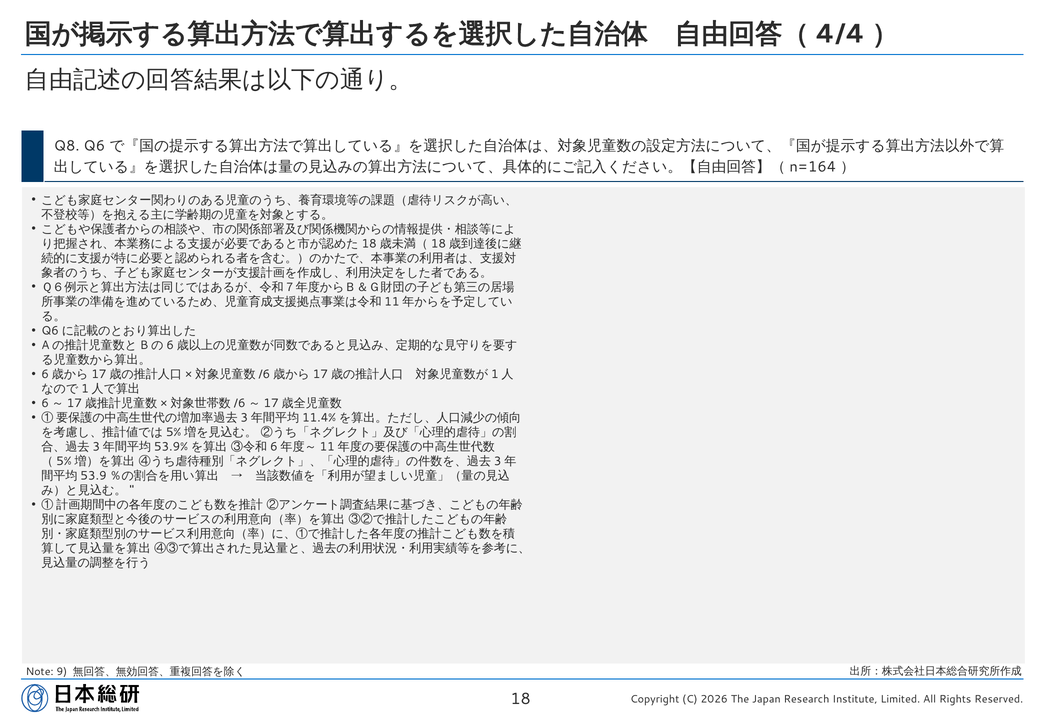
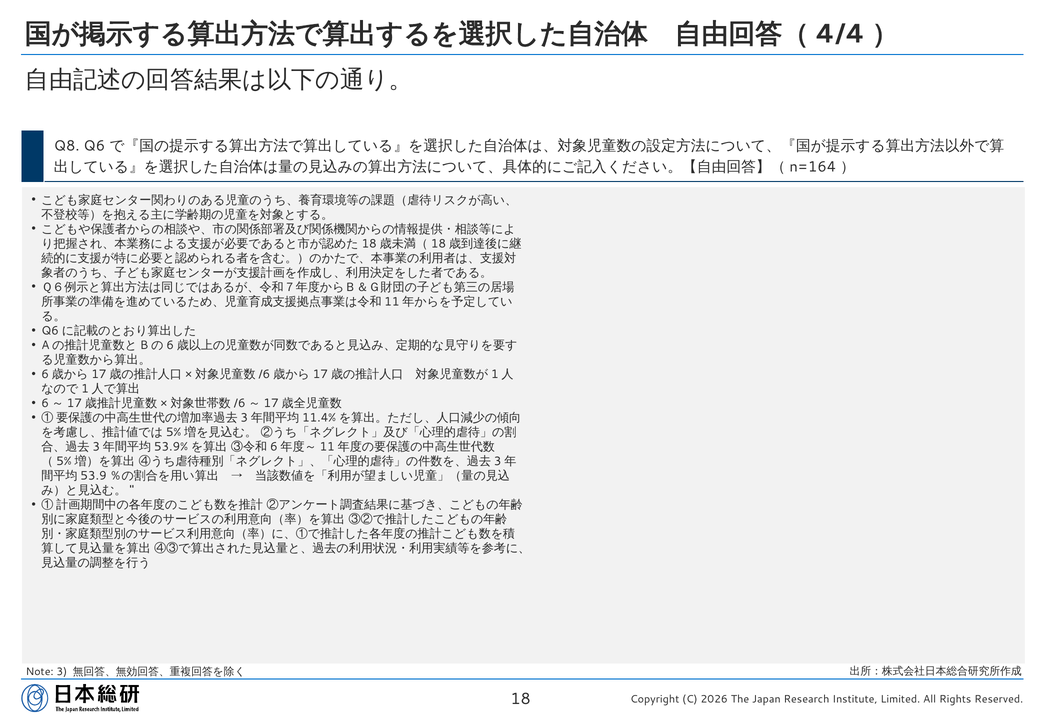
9: 9 -> 3 (62, 671)
